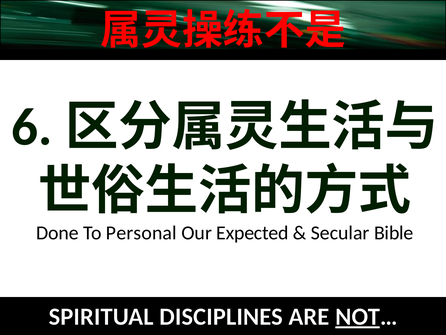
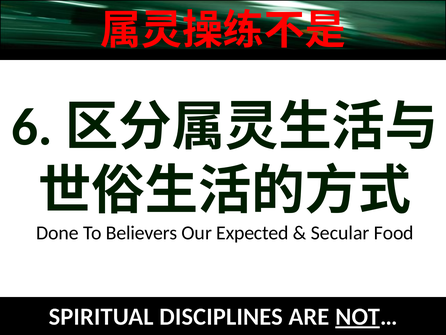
Personal: Personal -> Believers (142, 233)
Bible: Bible -> Food (394, 233)
